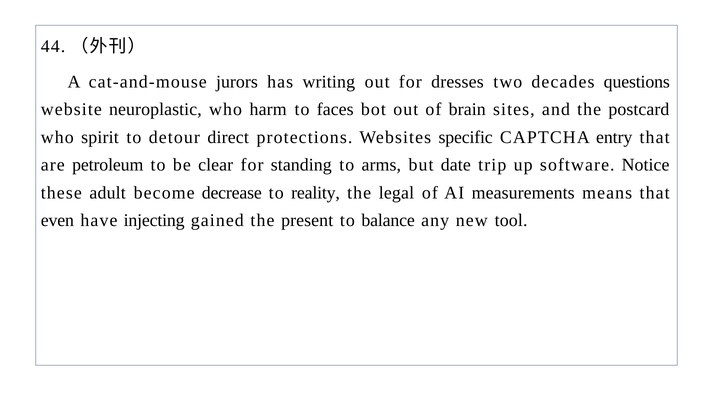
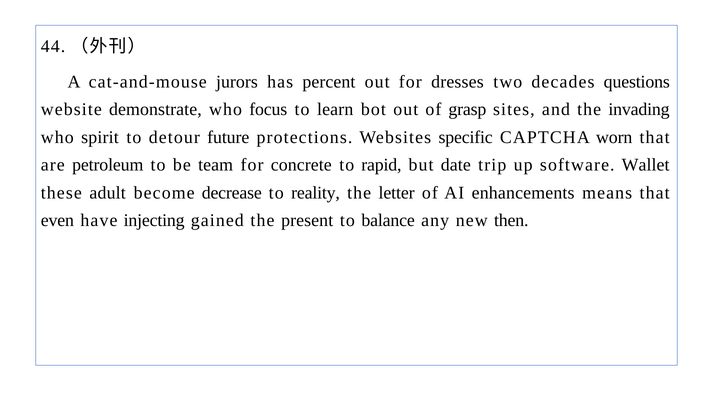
writing: writing -> percent (329, 82)
neuroplastic: neuroplastic -> demonstrate (155, 109)
harm: harm -> focus (268, 109)
faces: faces -> learn (335, 109)
brain: brain -> grasp (467, 109)
postcard: postcard -> invading (639, 109)
direct: direct -> future (228, 137)
entry: entry -> worn (614, 137)
clear: clear -> team (216, 165)
standing: standing -> concrete (301, 165)
arms: arms -> rapid (381, 165)
Notice: Notice -> Wallet (646, 165)
legal: legal -> letter (397, 193)
measurements: measurements -> enhancements (523, 193)
tool: tool -> then (511, 221)
